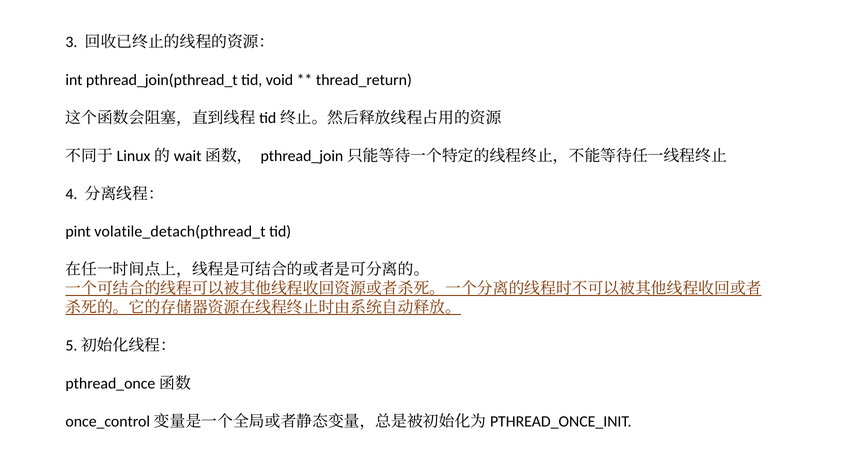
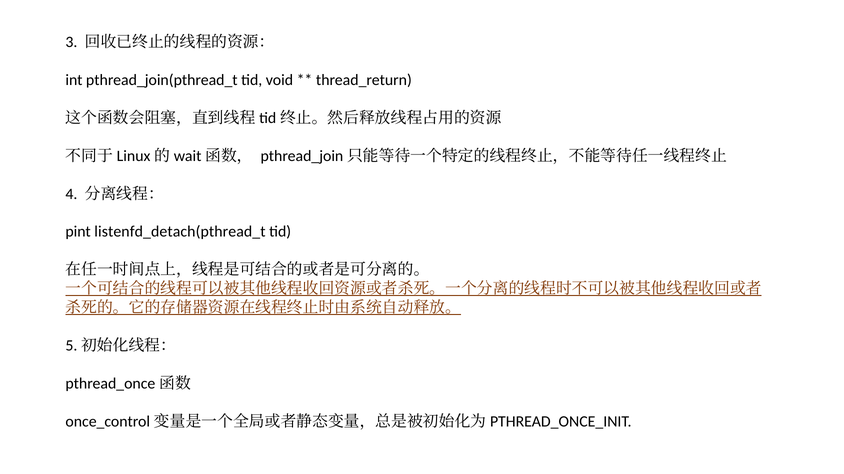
volatile_detach(pthread_t: volatile_detach(pthread_t -> listenfd_detach(pthread_t (180, 232)
